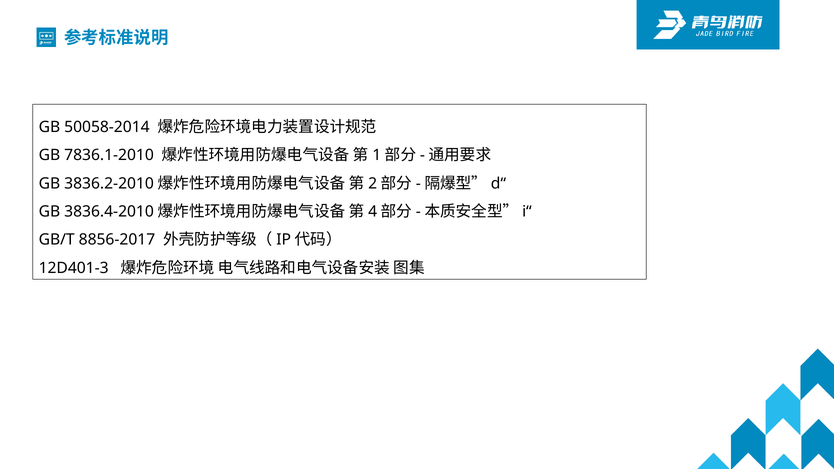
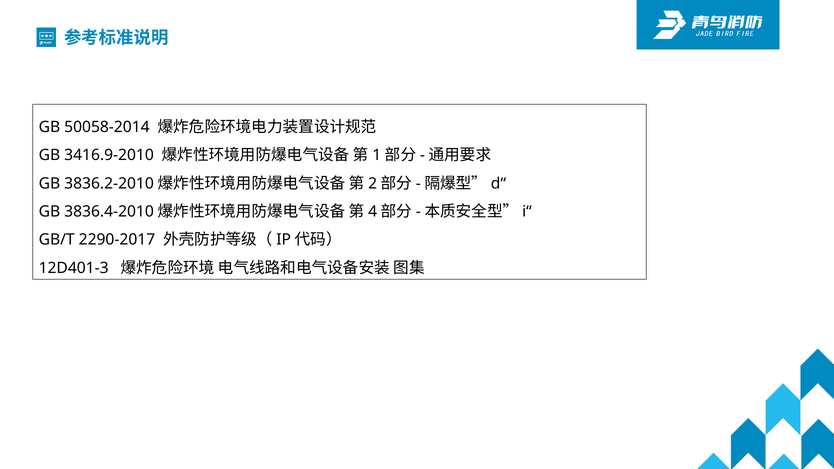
7836.1-2010: 7836.1-2010 -> 3416.9-2010 (109, 155)
8856-2017: 8856-2017 -> 2290-2017 (117, 240)
